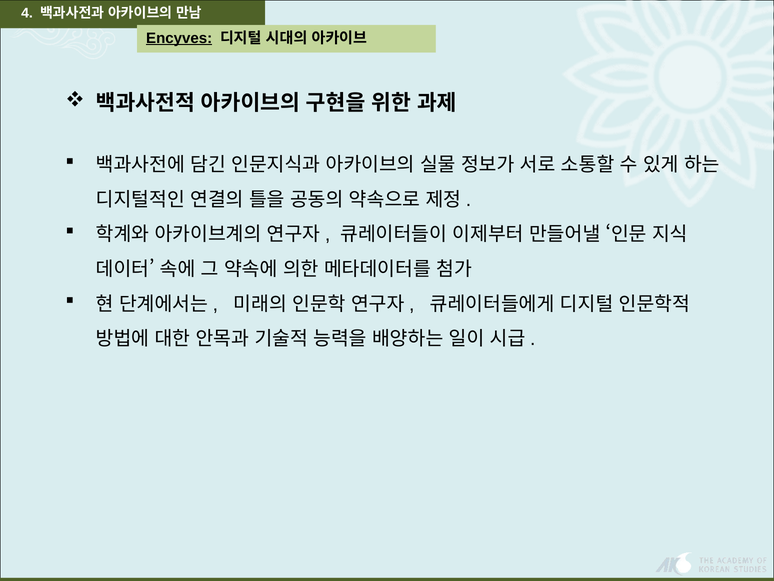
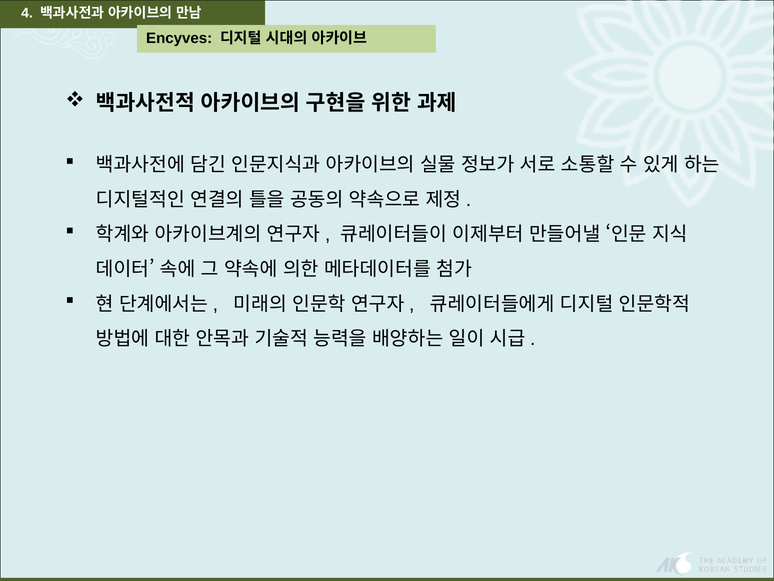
Encyves underline: present -> none (179, 38)
